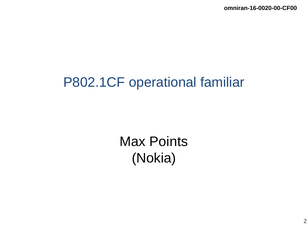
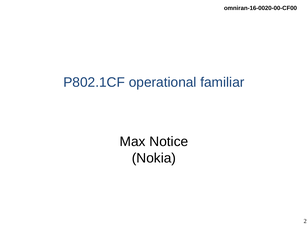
Points: Points -> Notice (169, 142)
